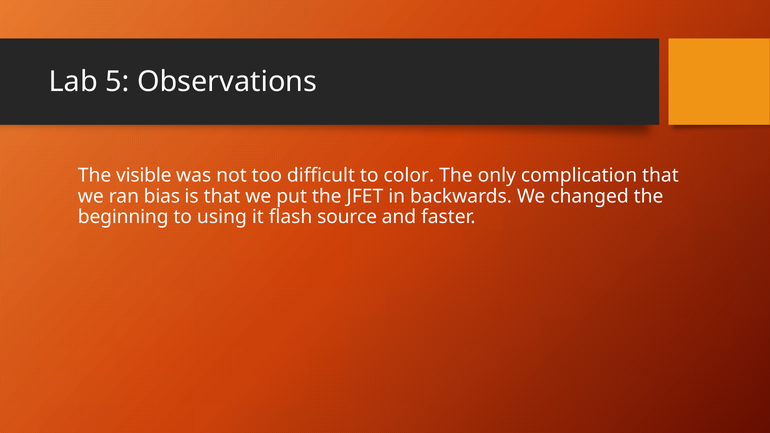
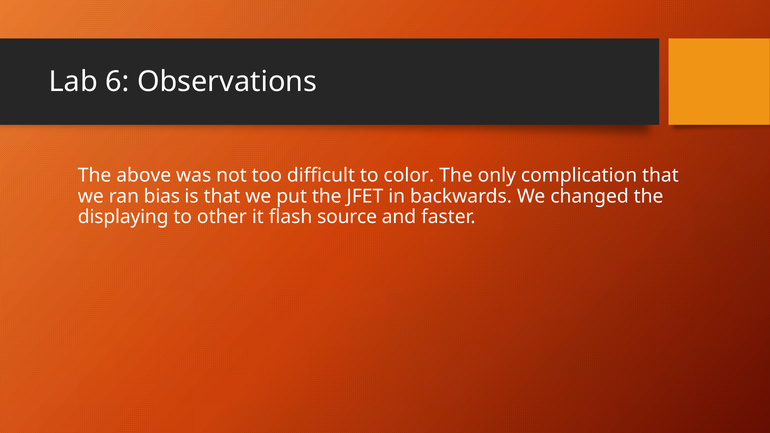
5: 5 -> 6 (117, 82)
visible: visible -> above (144, 175)
beginning: beginning -> displaying (123, 217)
using: using -> other (222, 217)
